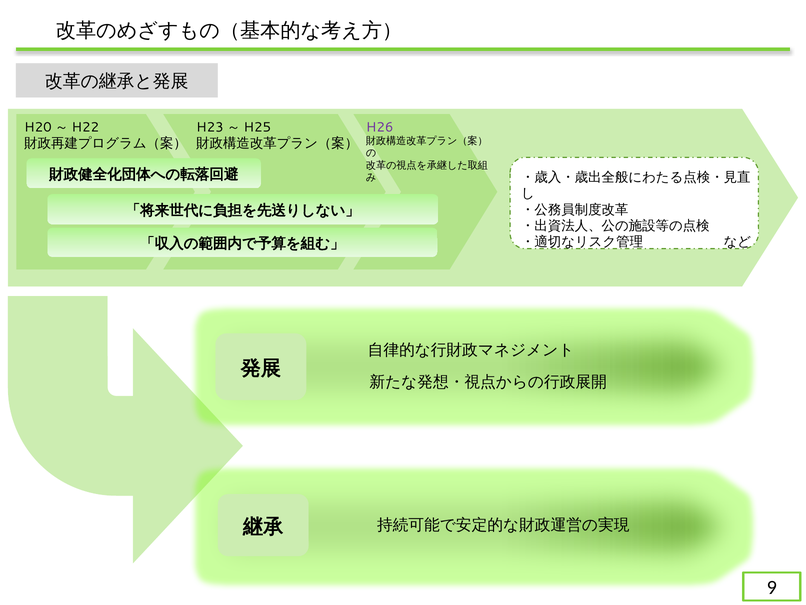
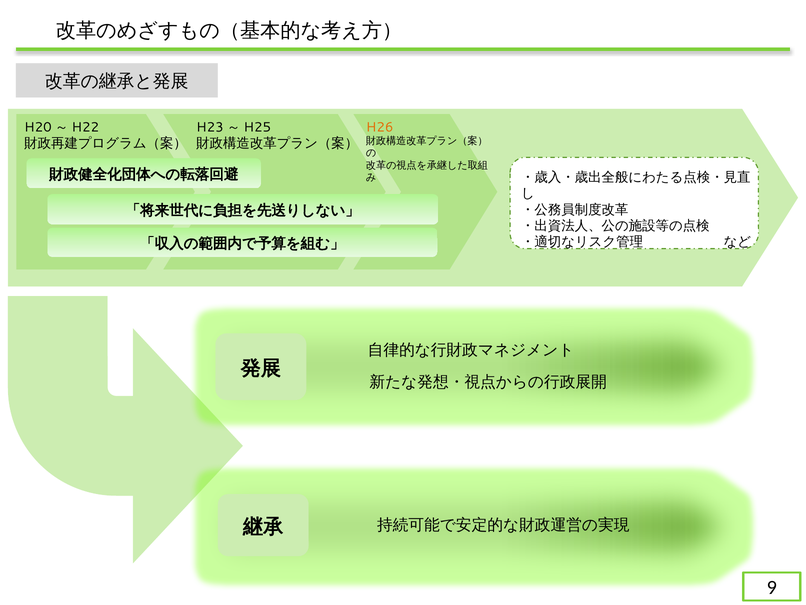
H26 colour: purple -> orange (380, 127)
